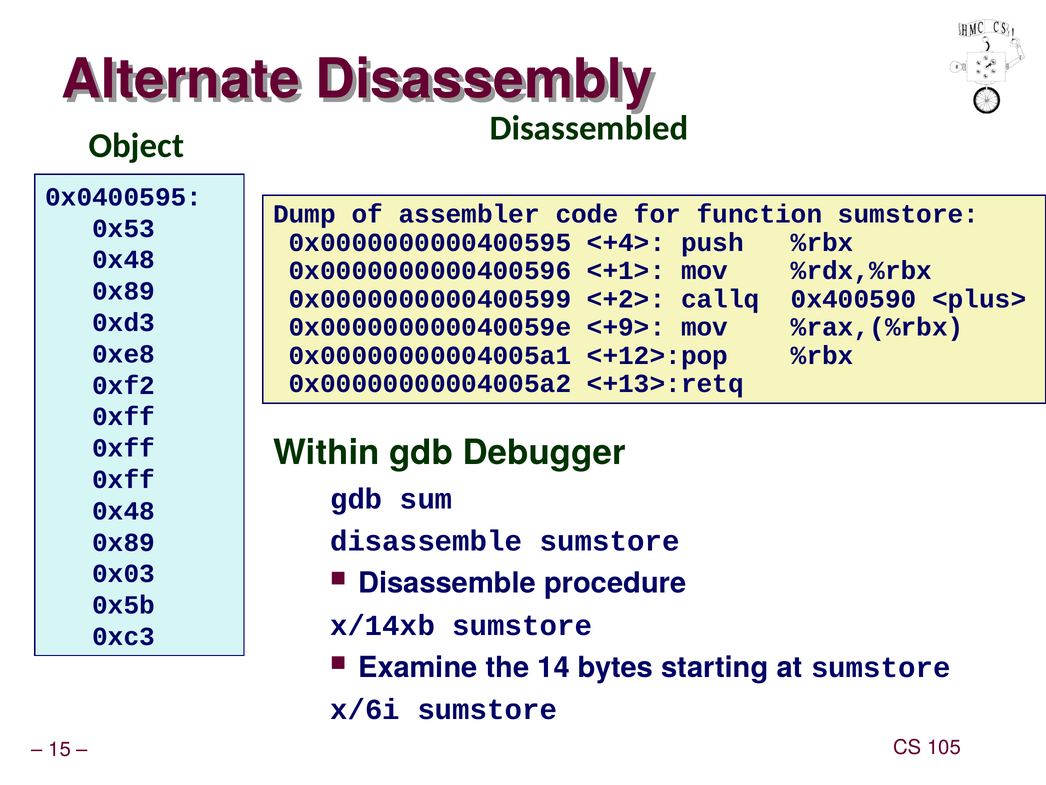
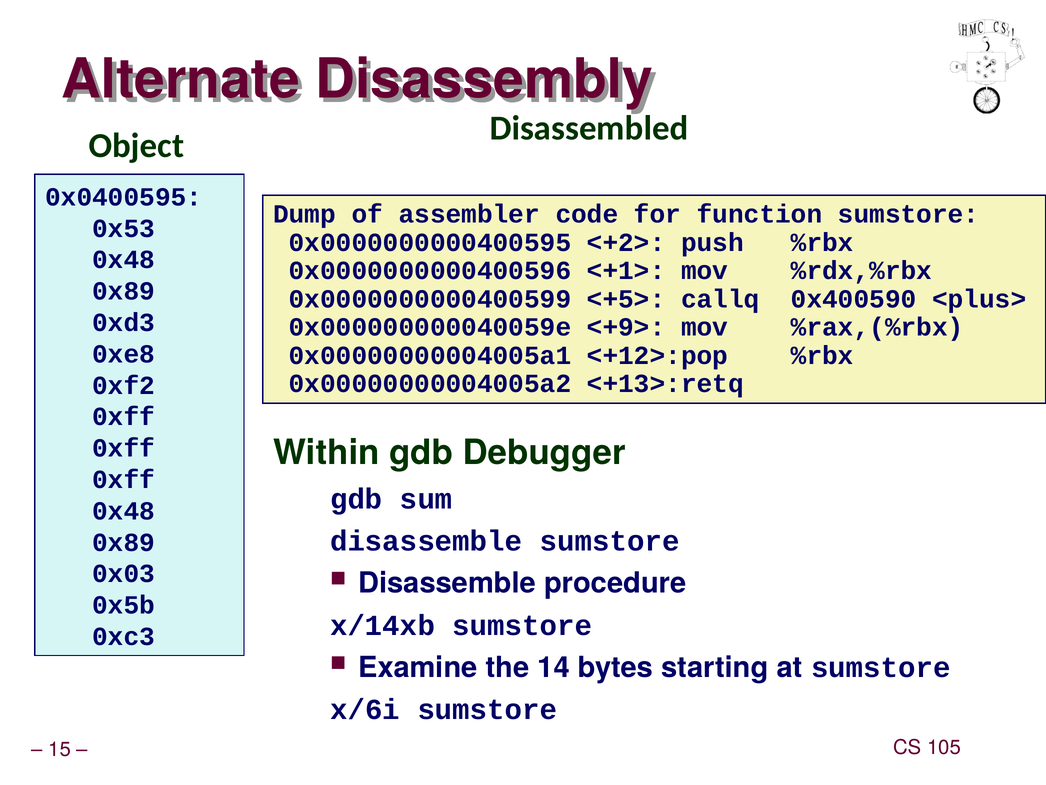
<+4>: <+4> -> <+2> (626, 242)
<+2>: <+2> -> <+5> (626, 299)
